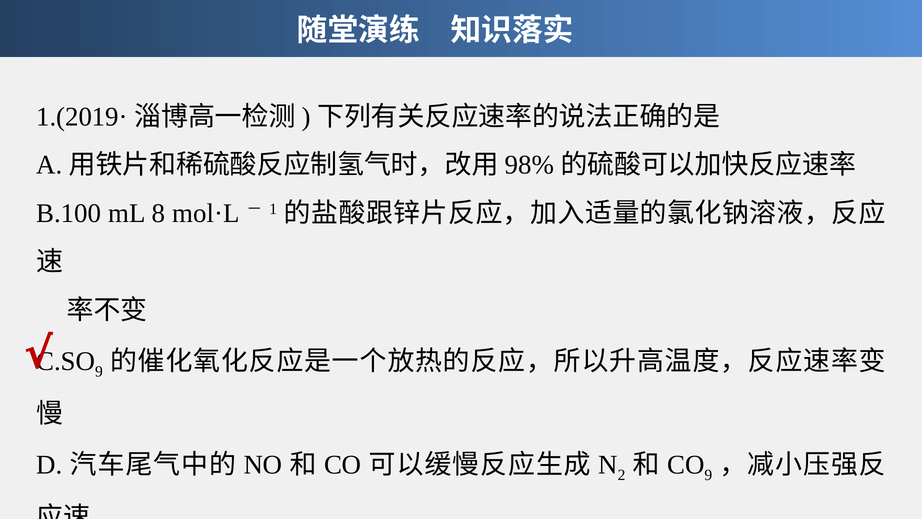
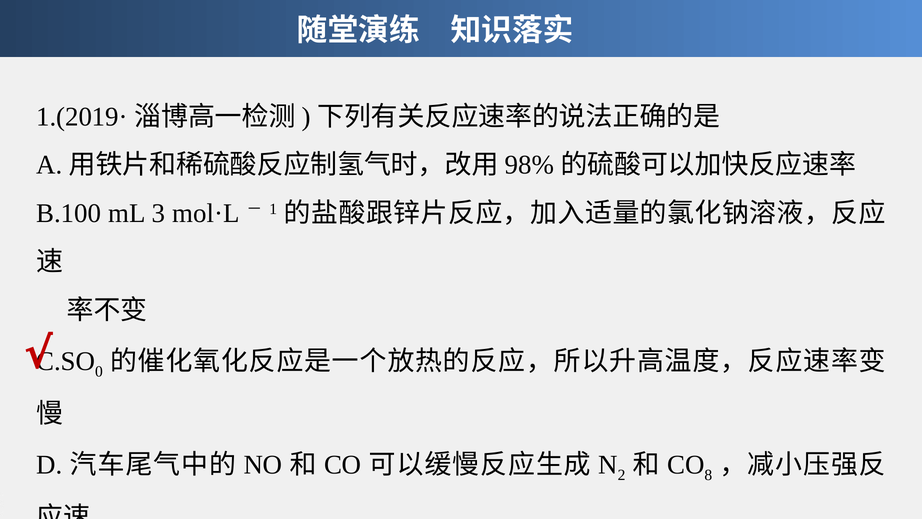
8: 8 -> 3 (158, 213)
9: 9 -> 0 (99, 371)
9: 9 -> 8 (708, 475)
